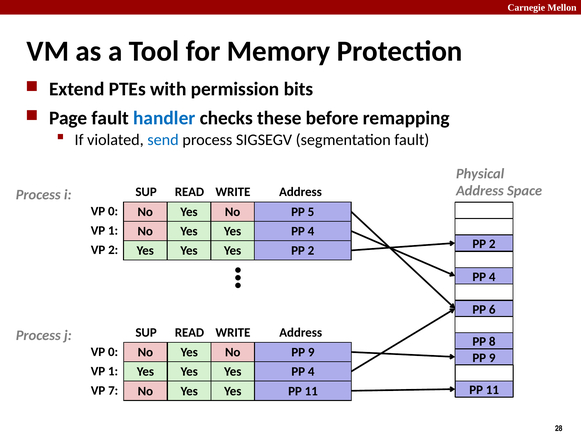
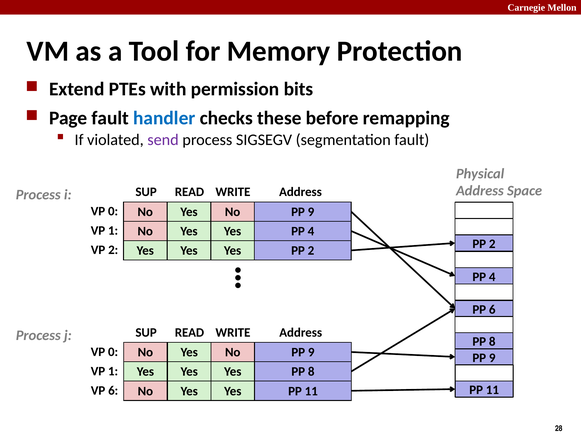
send colour: blue -> purple (163, 140)
5: 5 -> 9 (311, 212)
4: 4 -> 8 (311, 371)
VP 7: 7 -> 6 (113, 390)
